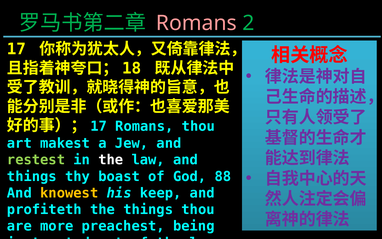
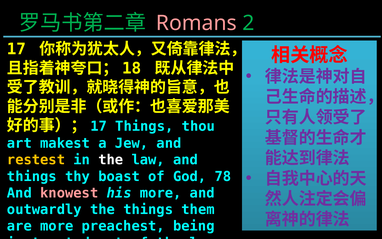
Romans: Romans -> Things (144, 126)
restest colour: light green -> yellow (36, 160)
88: 88 -> 78 (223, 176)
knowest colour: yellow -> pink (69, 193)
his keep: keep -> more (161, 193)
profiteth: profiteth -> outwardly (44, 209)
things thou: thou -> them (198, 209)
